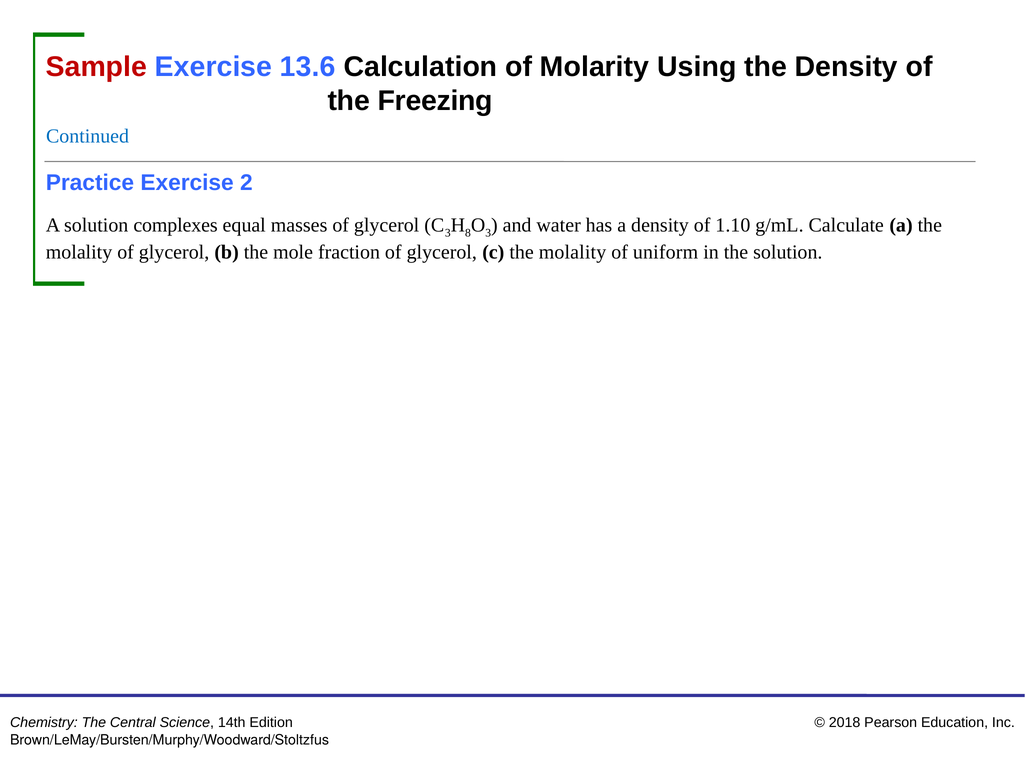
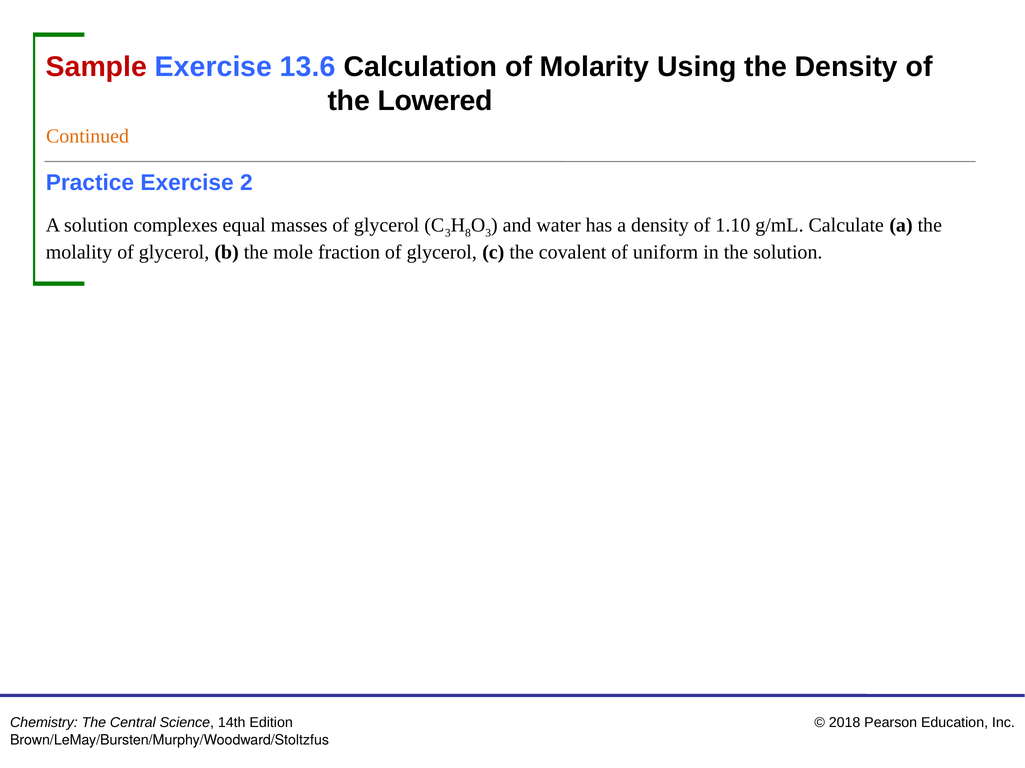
Freezing: Freezing -> Lowered (435, 101)
Continued colour: blue -> orange (88, 136)
c the molality: molality -> covalent (573, 253)
